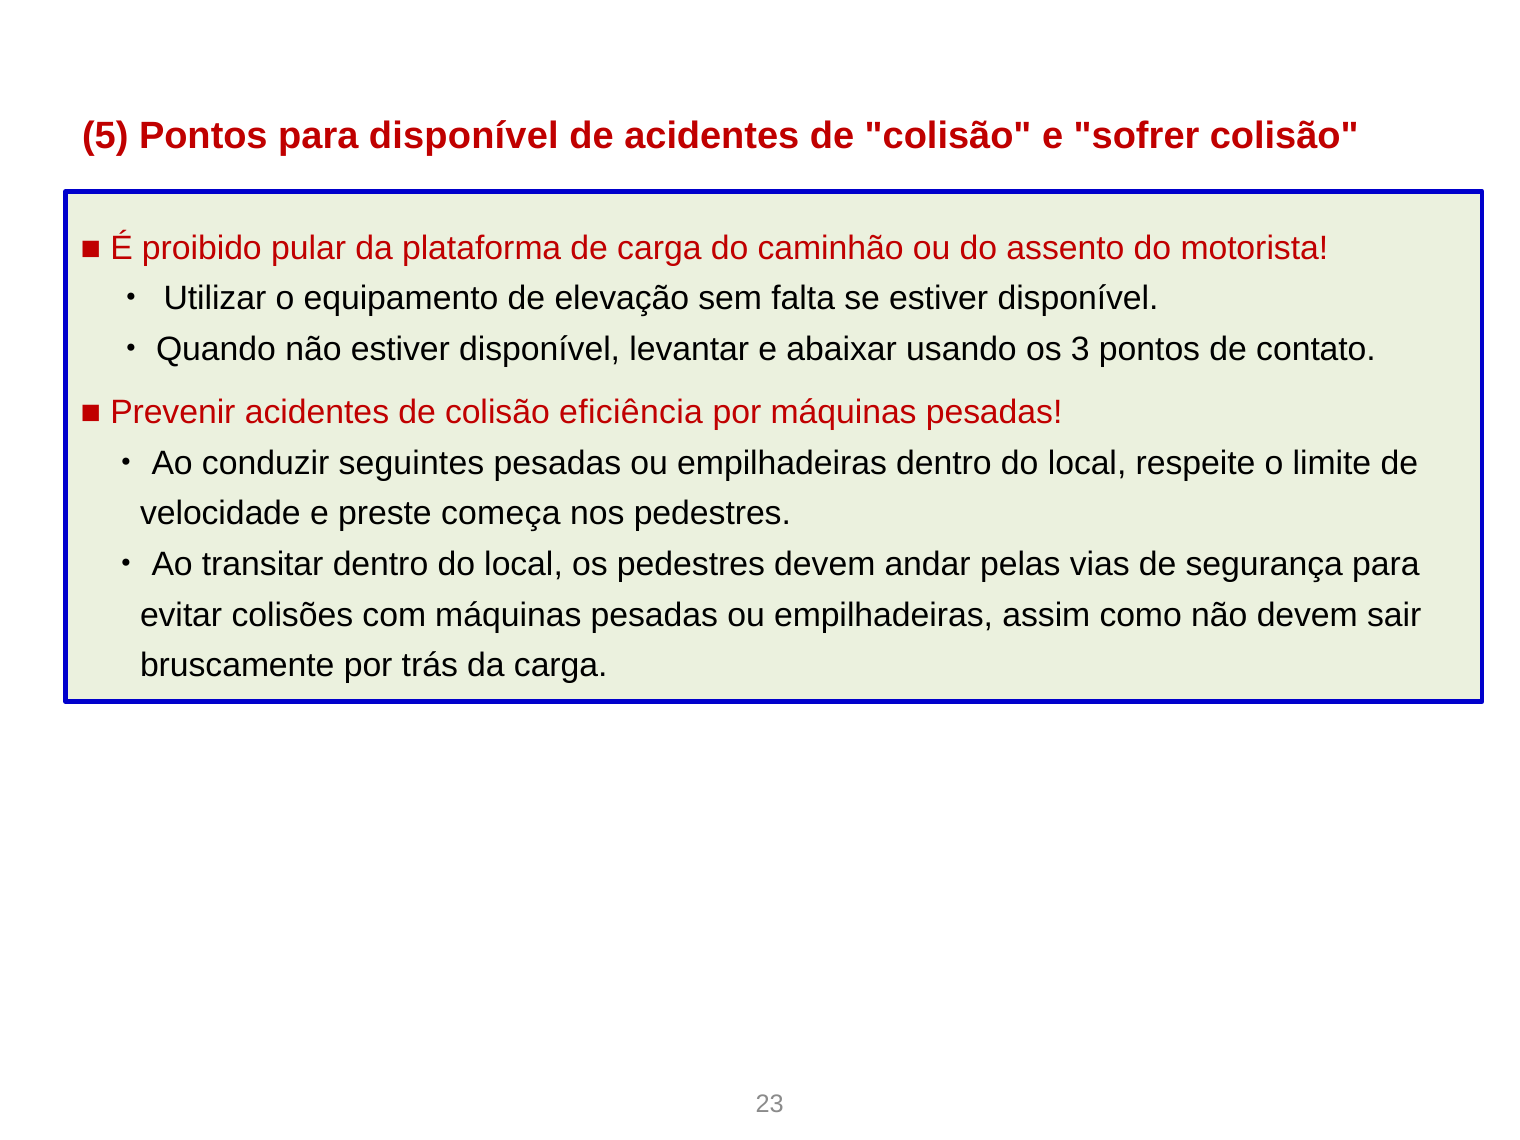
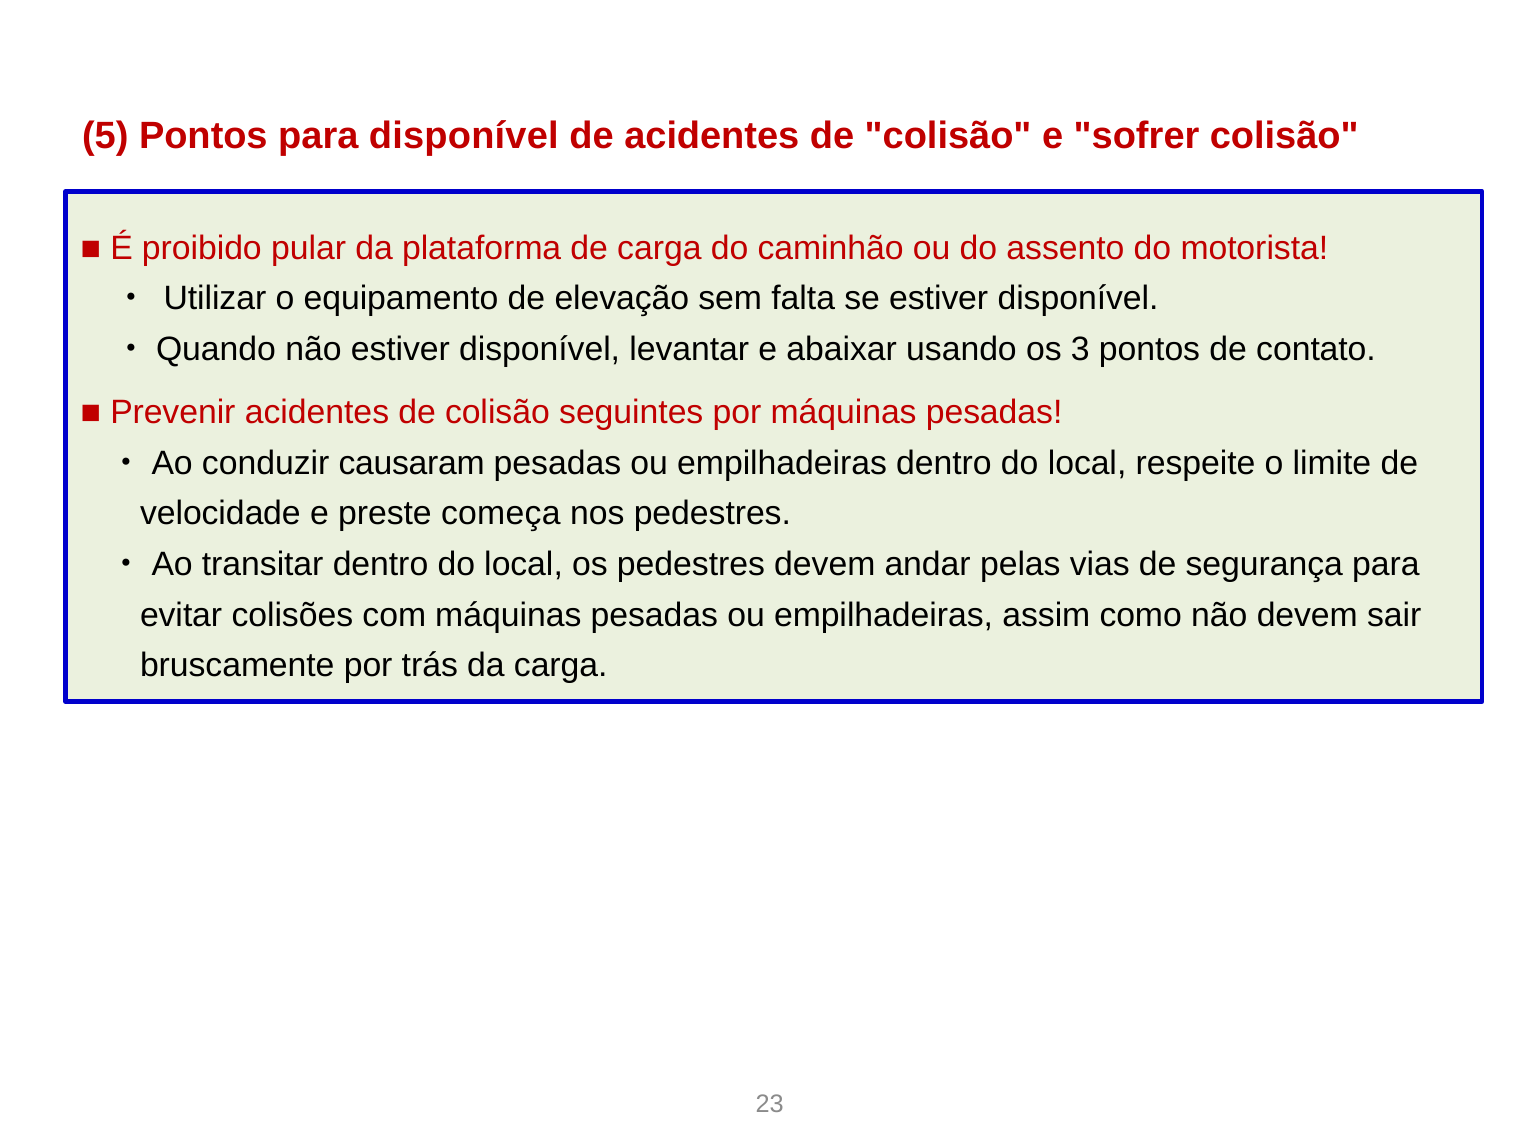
colisão eficiência: eficiência -> seguintes (631, 413)
conduzir seguintes: seguintes -> causaram (412, 463)
